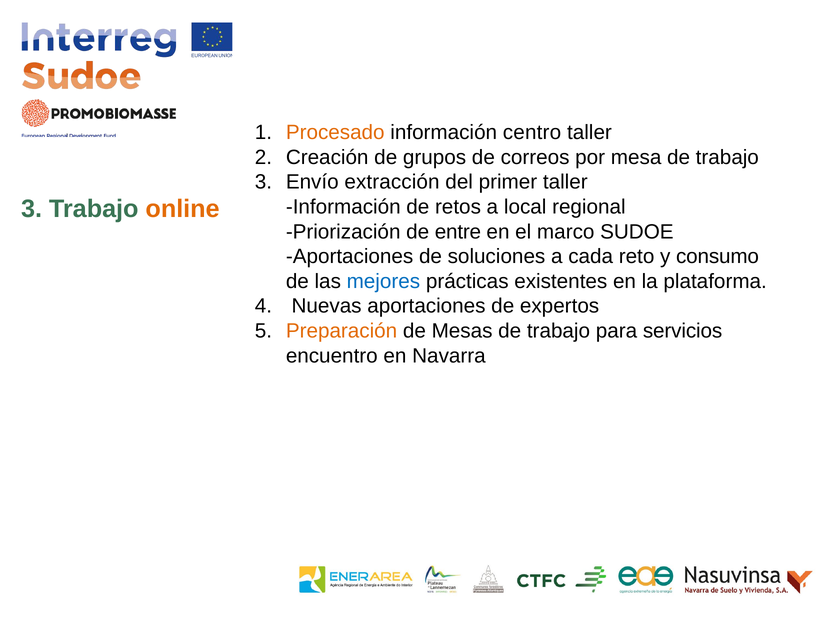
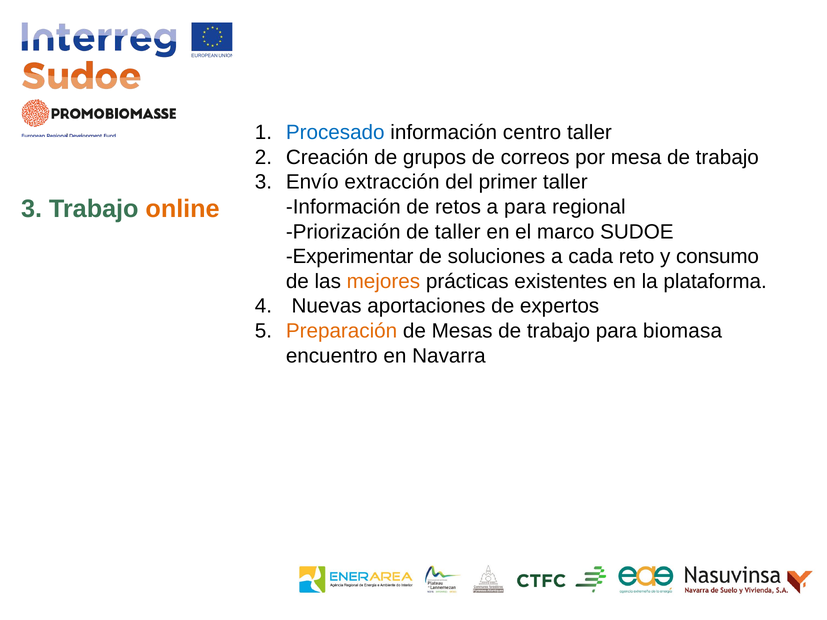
Procesado colour: orange -> blue (335, 133)
a local: local -> para (525, 207)
de entre: entre -> taller (458, 232)
Aportaciones: Aportaciones -> Experimentar (350, 257)
mejores colour: blue -> orange (383, 281)
servicios: servicios -> biomasa (682, 331)
